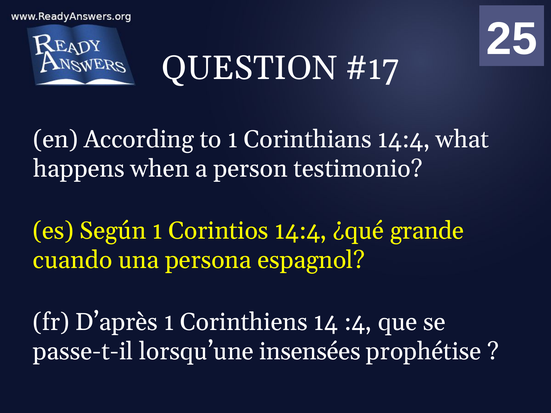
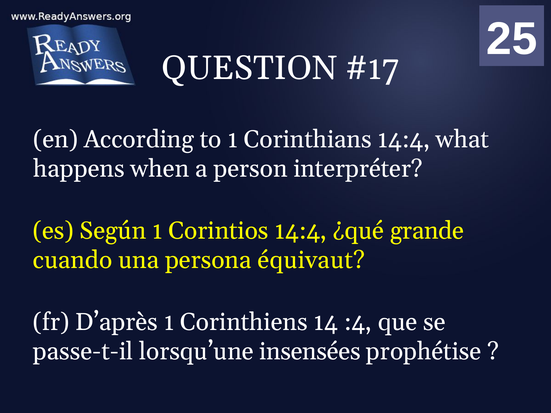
testimonio: testimonio -> interpréter (358, 169)
espagnol: espagnol -> équivaut (311, 260)
